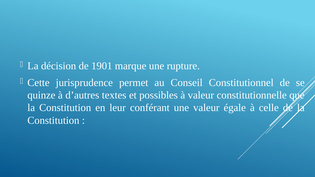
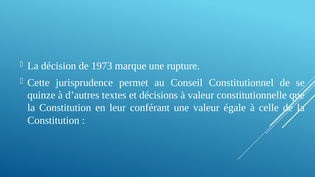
1901: 1901 -> 1973 (102, 66)
possibles: possibles -> décisions (159, 95)
